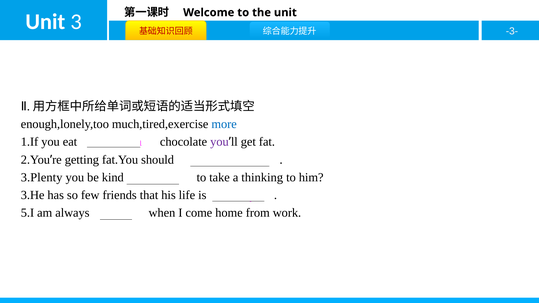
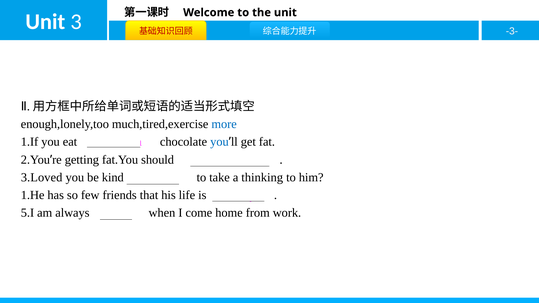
you colour: purple -> blue (219, 142)
3.Plenty: 3.Plenty -> 3.Loved (42, 178)
3.He: 3.He -> 1.He (33, 195)
